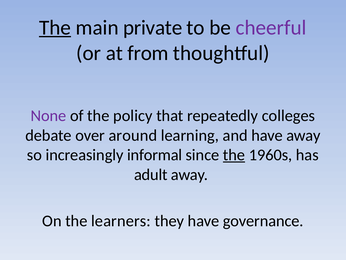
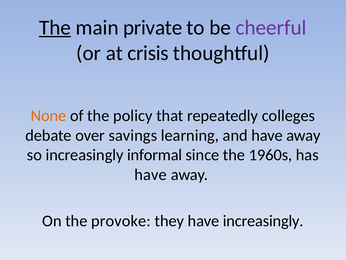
from: from -> crisis (148, 53)
None colour: purple -> orange (48, 116)
around: around -> savings (133, 135)
the underline: present -> none (234, 155)
adult: adult -> have (151, 174)
learners: learners -> provoke (121, 220)
have governance: governance -> increasingly (263, 220)
